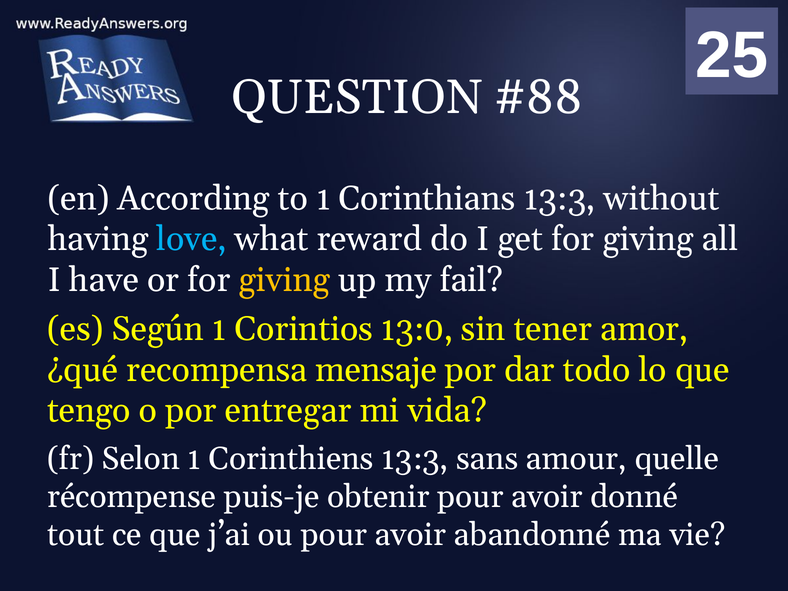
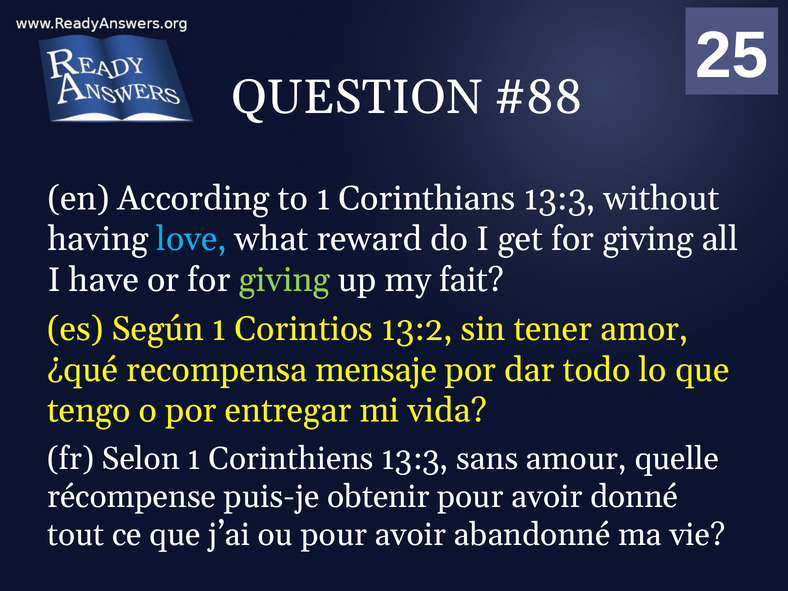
giving colour: yellow -> light green (284, 280)
fail: fail -> fait (471, 280)
13:0: 13:0 -> 13:2 (417, 329)
